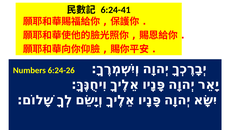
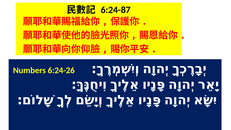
6:24-41: 6:24-41 -> 6:24-87 (116, 10)
